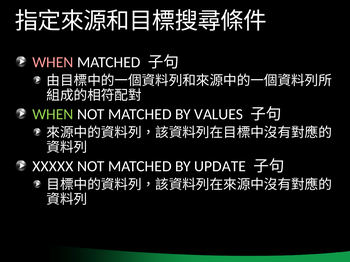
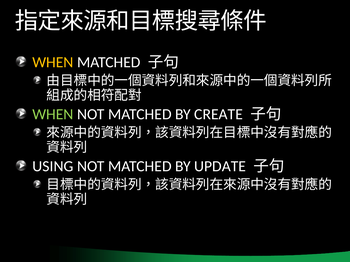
WHEN colour: pink -> yellow (53, 62)
VALUES: VALUES -> CREATE (219, 114)
XXXXX: XXXXX -> USING (53, 167)
